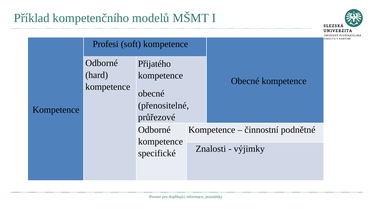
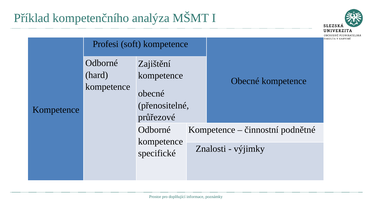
modelů: modelů -> analýza (151, 18)
Přijatého: Přijatého -> Zajištění (154, 64)
